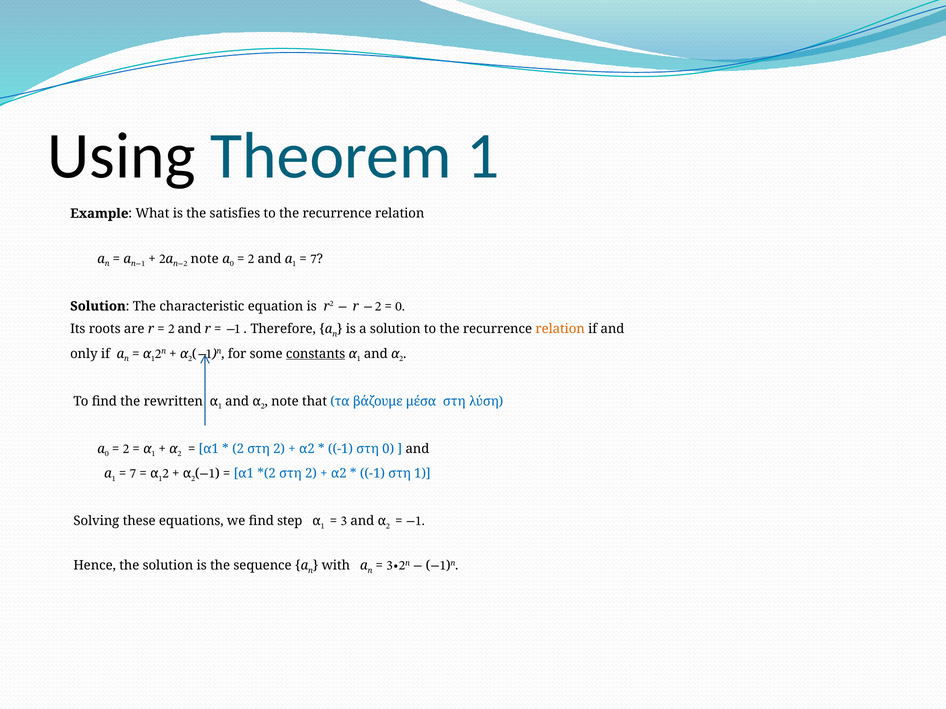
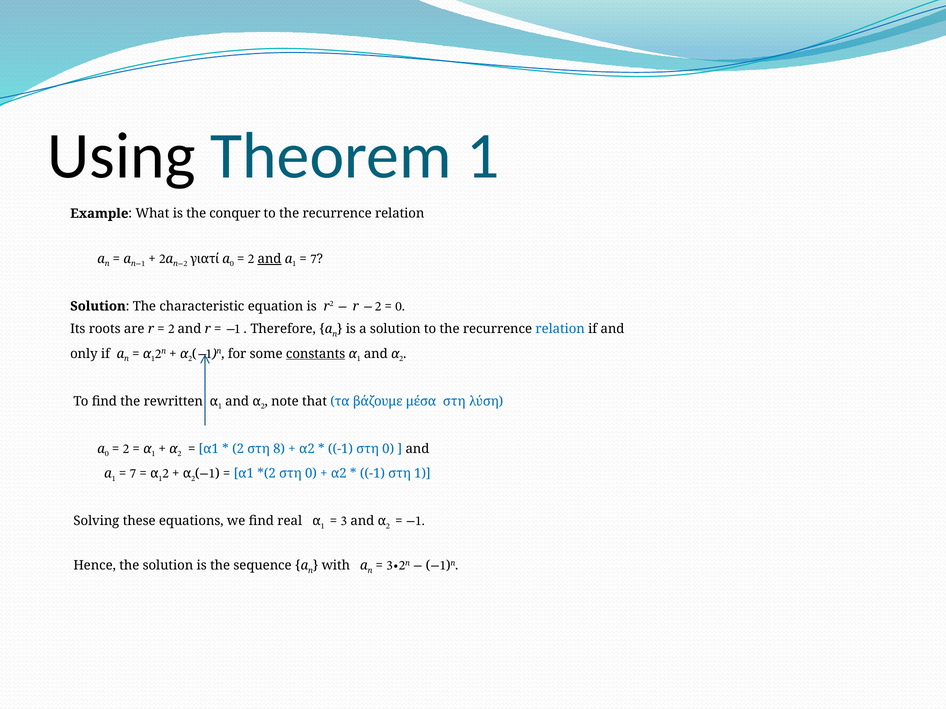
satisfies: satisfies -> conquer (235, 214)
note: note -> γιατί (205, 259)
and underline: none -> present (269, 259)
relation colour: orange -> blue (560, 329)
2 στη 2: 2 -> 8 (279, 449)
2: 2 -> 0 (311, 474)
step: step -> real (290, 521)
